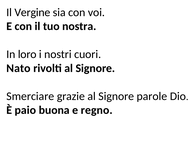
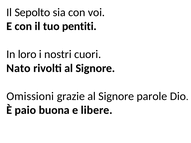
Vergine: Vergine -> Sepolto (32, 12)
nostra: nostra -> pentiti (79, 26)
Smerciare: Smerciare -> Omissioni (30, 96)
regno: regno -> libere (97, 110)
